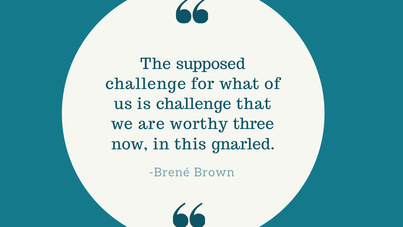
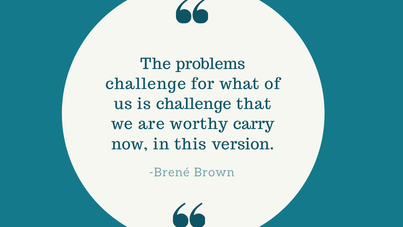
supposed: supposed -> problems (211, 64)
three: three -> carry (254, 124)
gnarled: gnarled -> version (243, 144)
